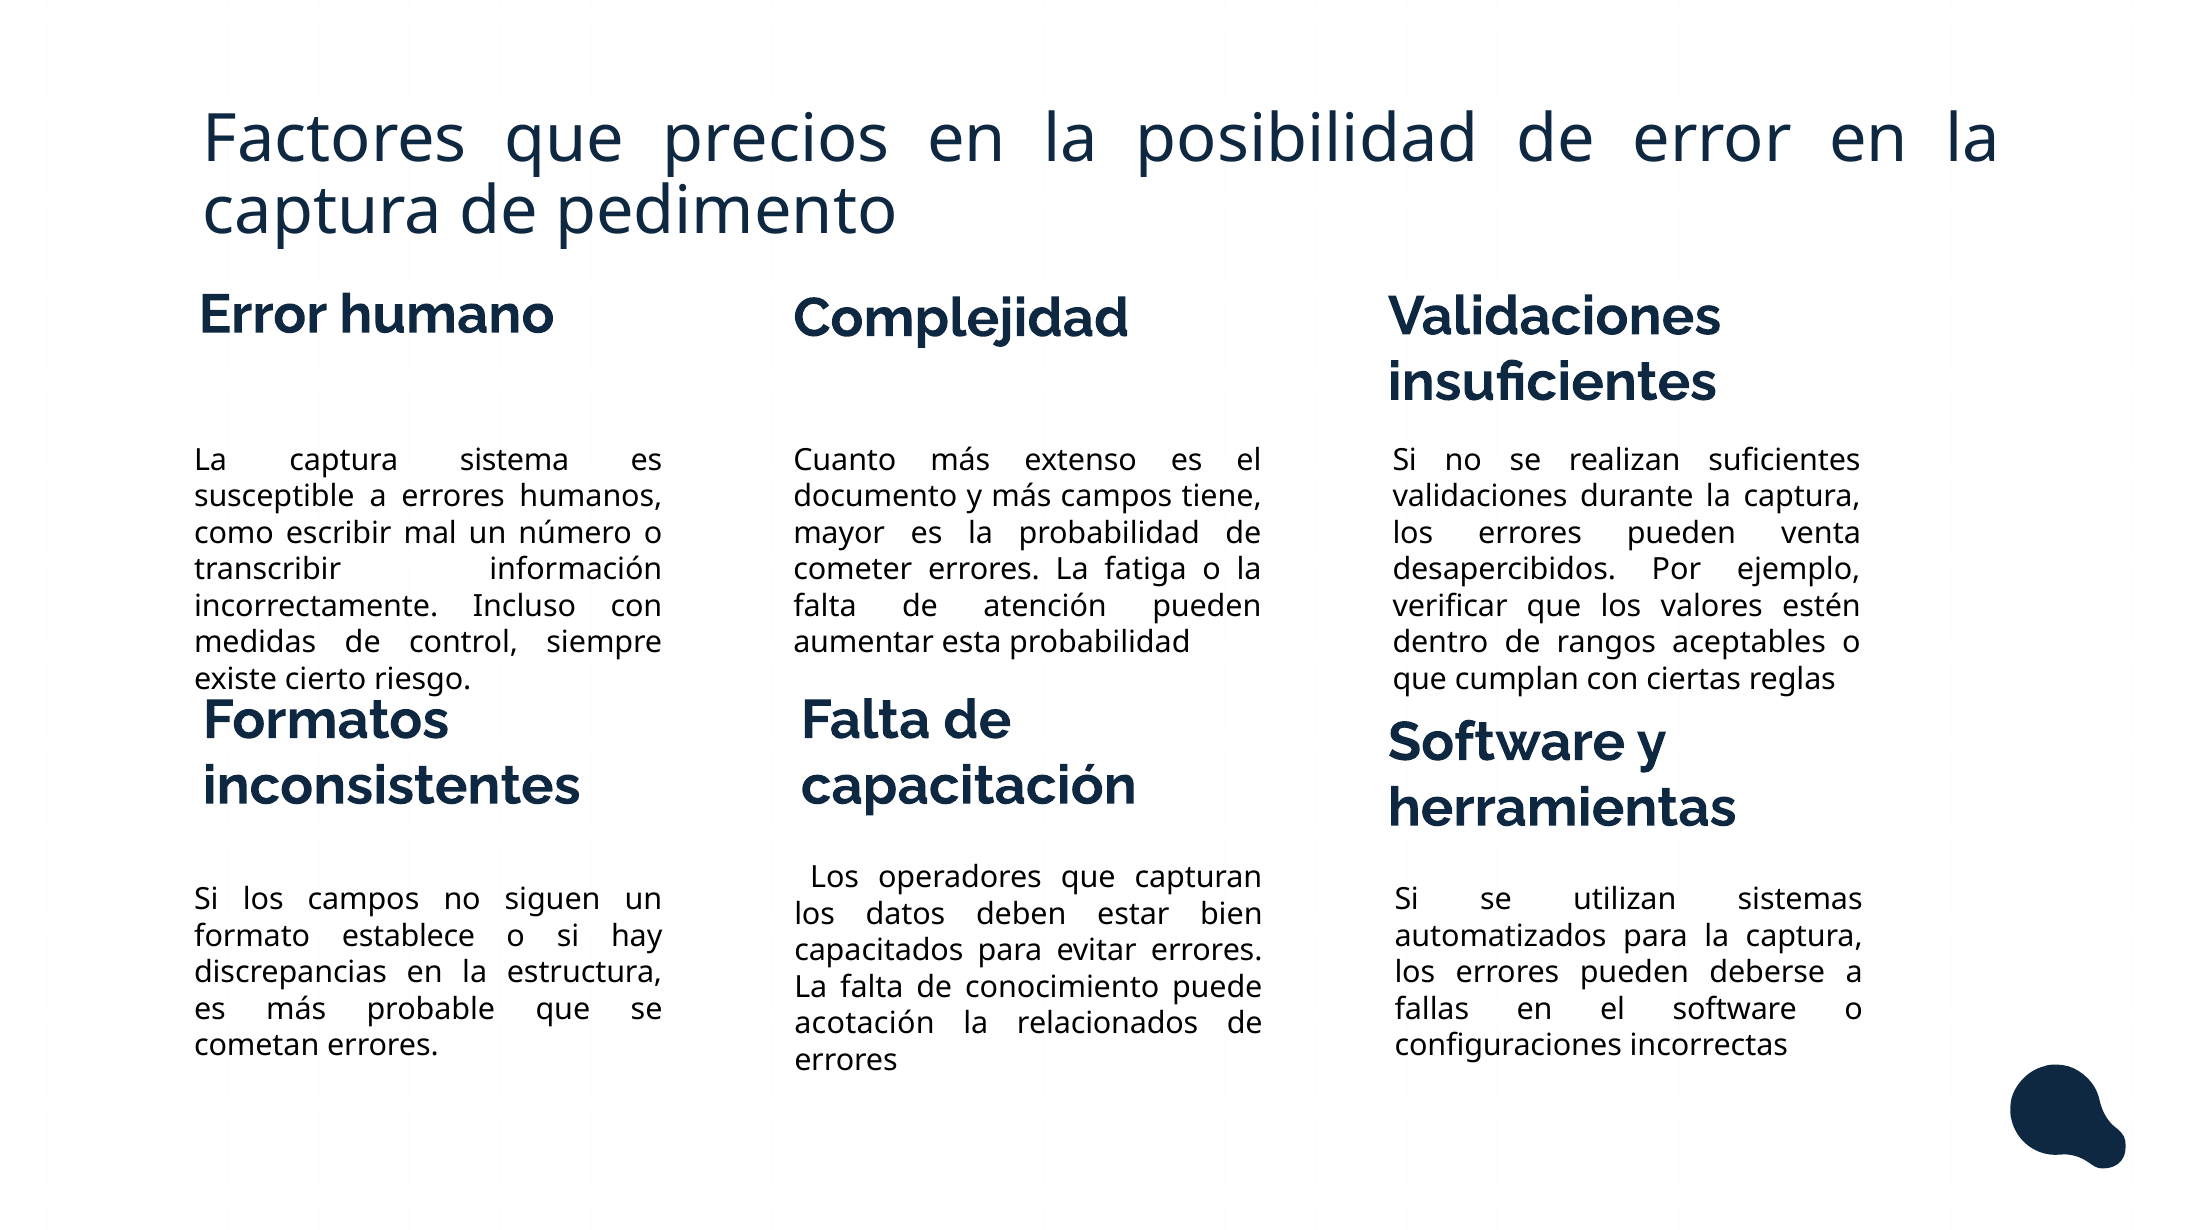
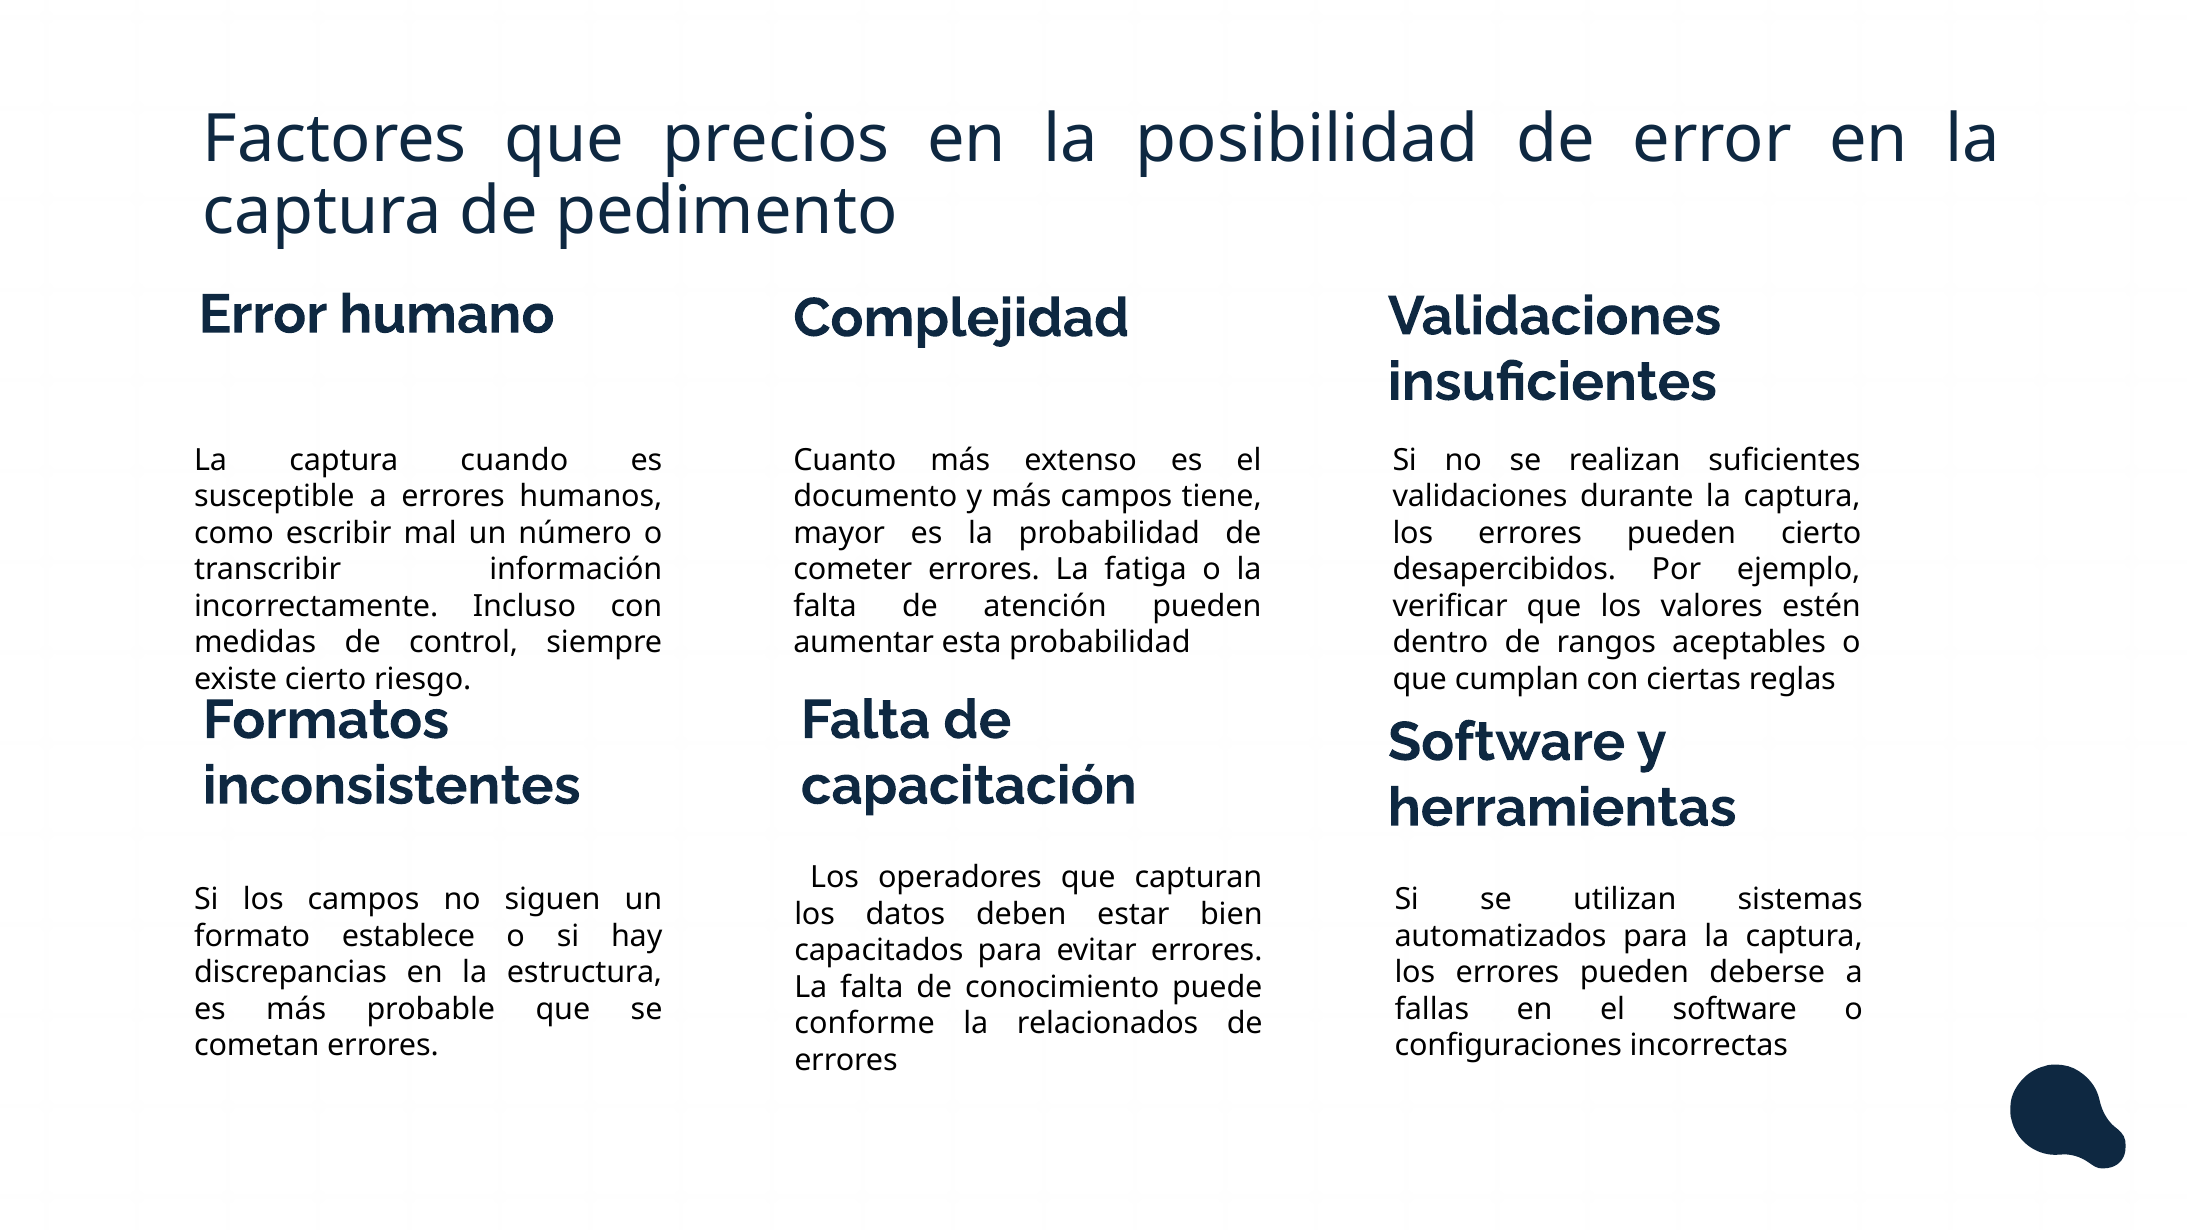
sistema: sistema -> cuando (514, 460)
pueden venta: venta -> cierto (1821, 533)
acotación: acotación -> conforme (865, 1024)
